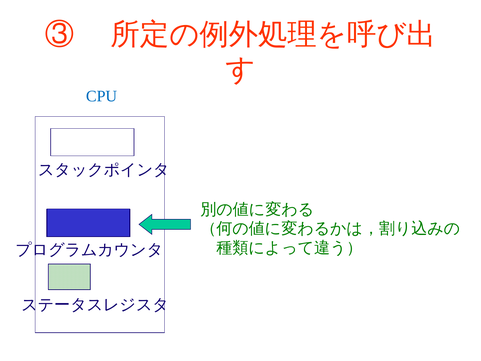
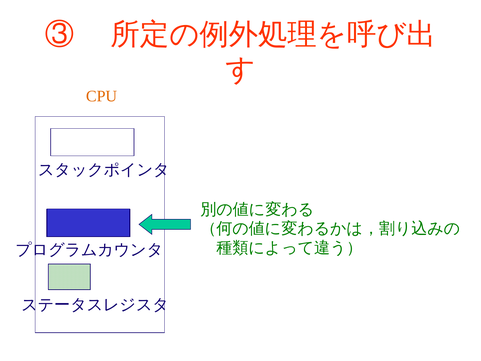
CPU colour: blue -> orange (101, 96)
